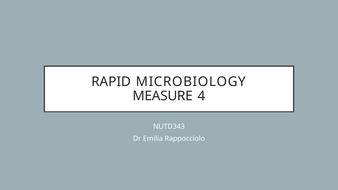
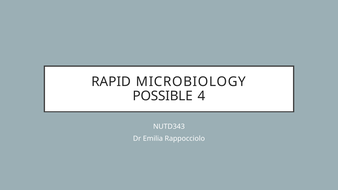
MEASURE: MEASURE -> POSSIBLE (163, 96)
